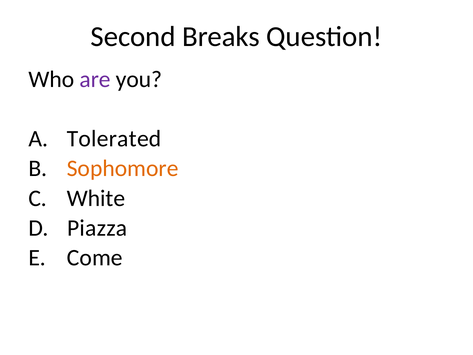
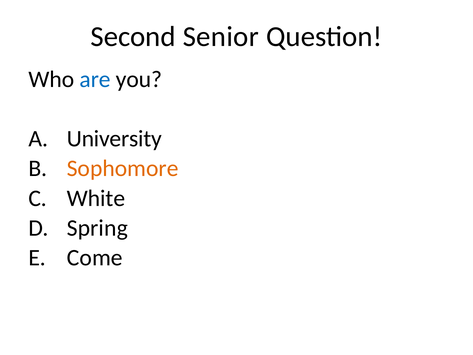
Breaks: Breaks -> Senior (221, 37)
are colour: purple -> blue (95, 79)
Tolerated: Tolerated -> University (114, 139)
Piazza: Piazza -> Spring (97, 228)
